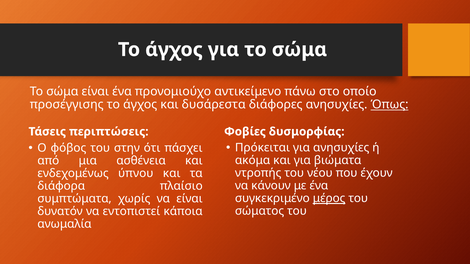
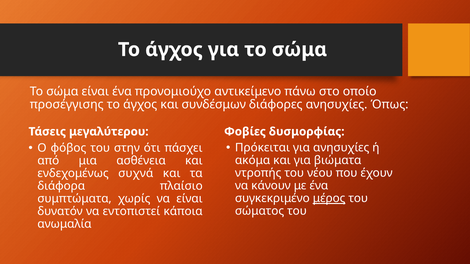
δυσάρεστα: δυσάρεστα -> συνδέσμων (214, 105)
Όπως underline: present -> none (390, 105)
περιπτώσεις: περιπτώσεις -> μεγαλύτερου (109, 132)
ύπνου: ύπνου -> συχνά (136, 174)
